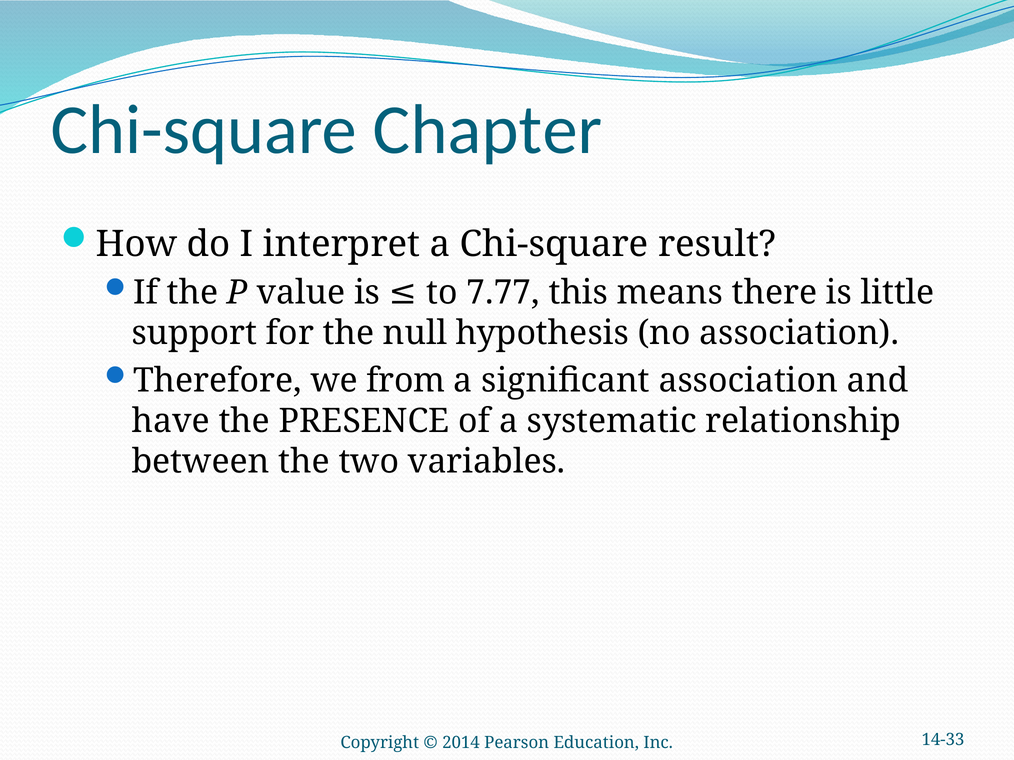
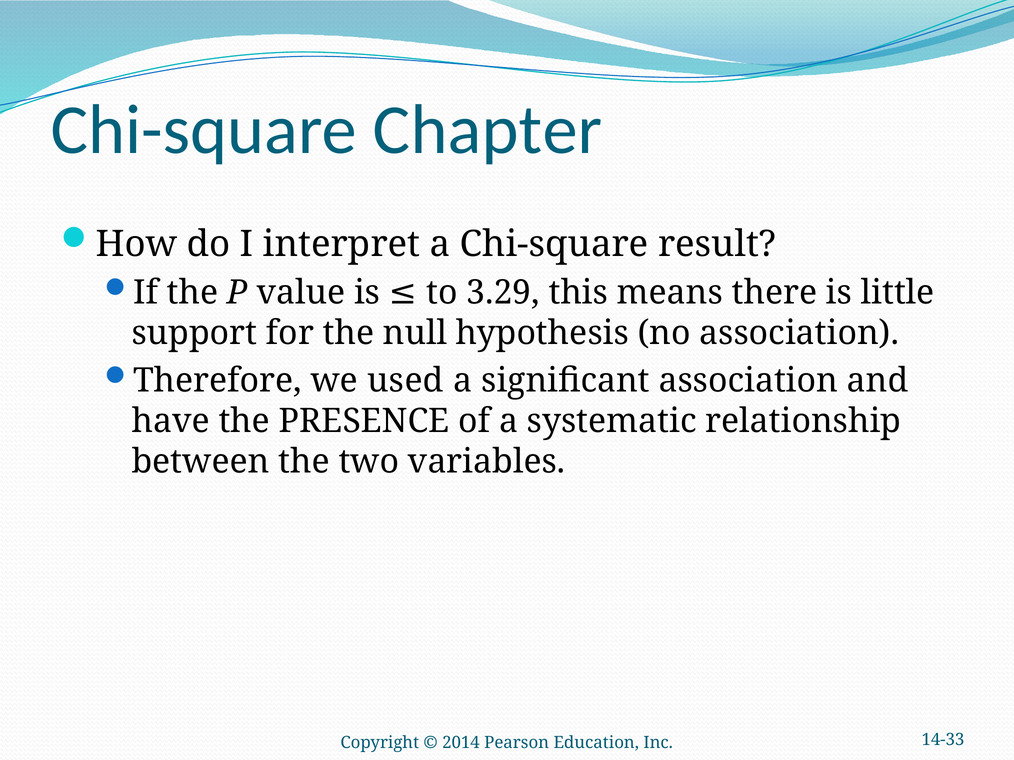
7.77: 7.77 -> 3.29 (503, 293)
from: from -> used (405, 381)
